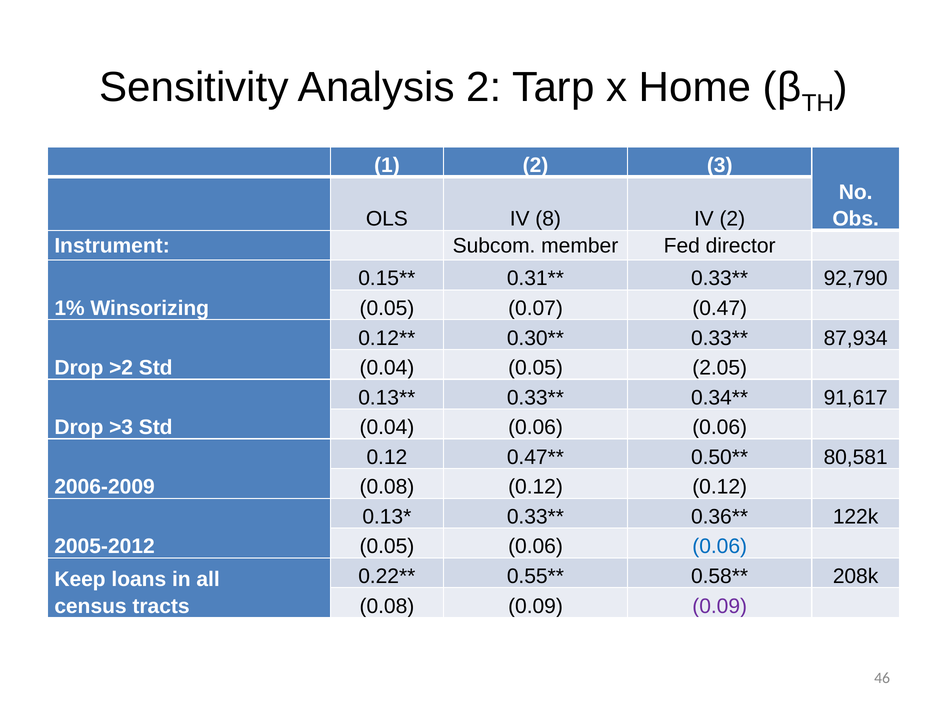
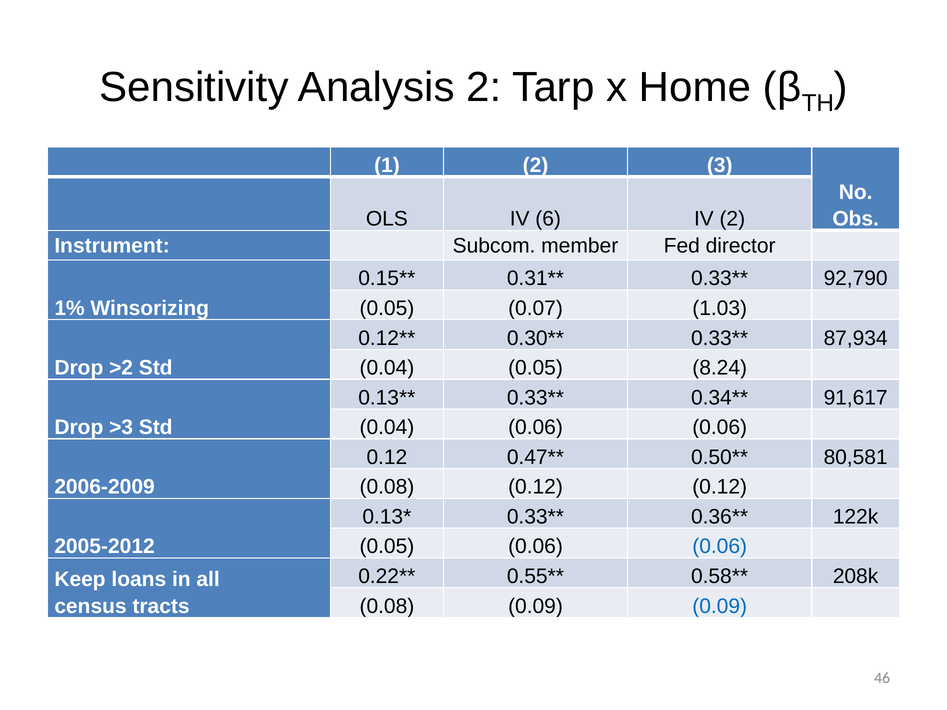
8: 8 -> 6 (548, 219)
0.47: 0.47 -> 1.03 (720, 308)
2.05: 2.05 -> 8.24 (720, 368)
0.09 colour: purple -> blue (720, 606)
